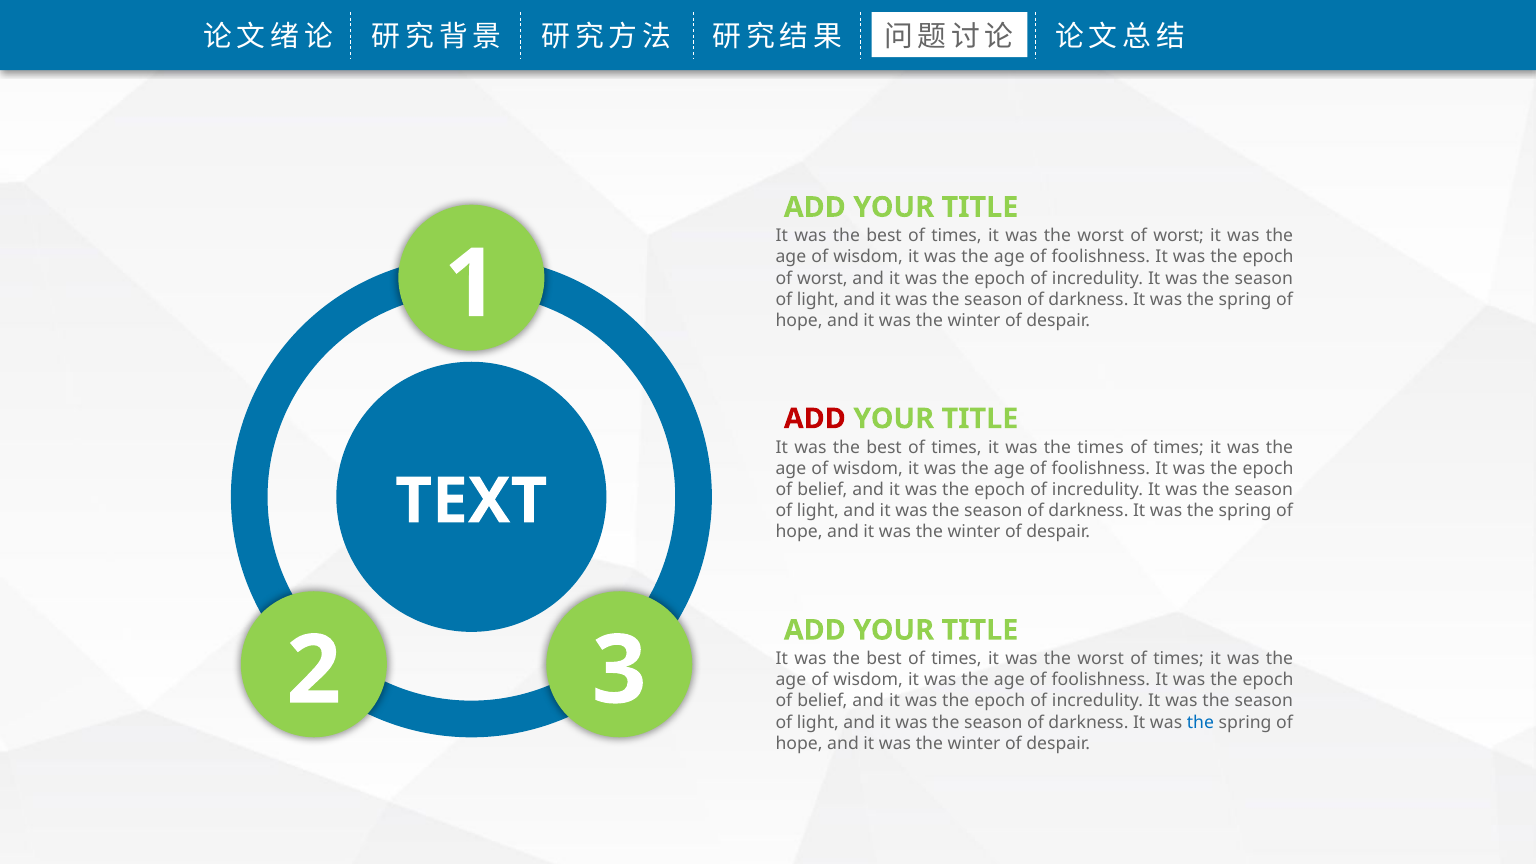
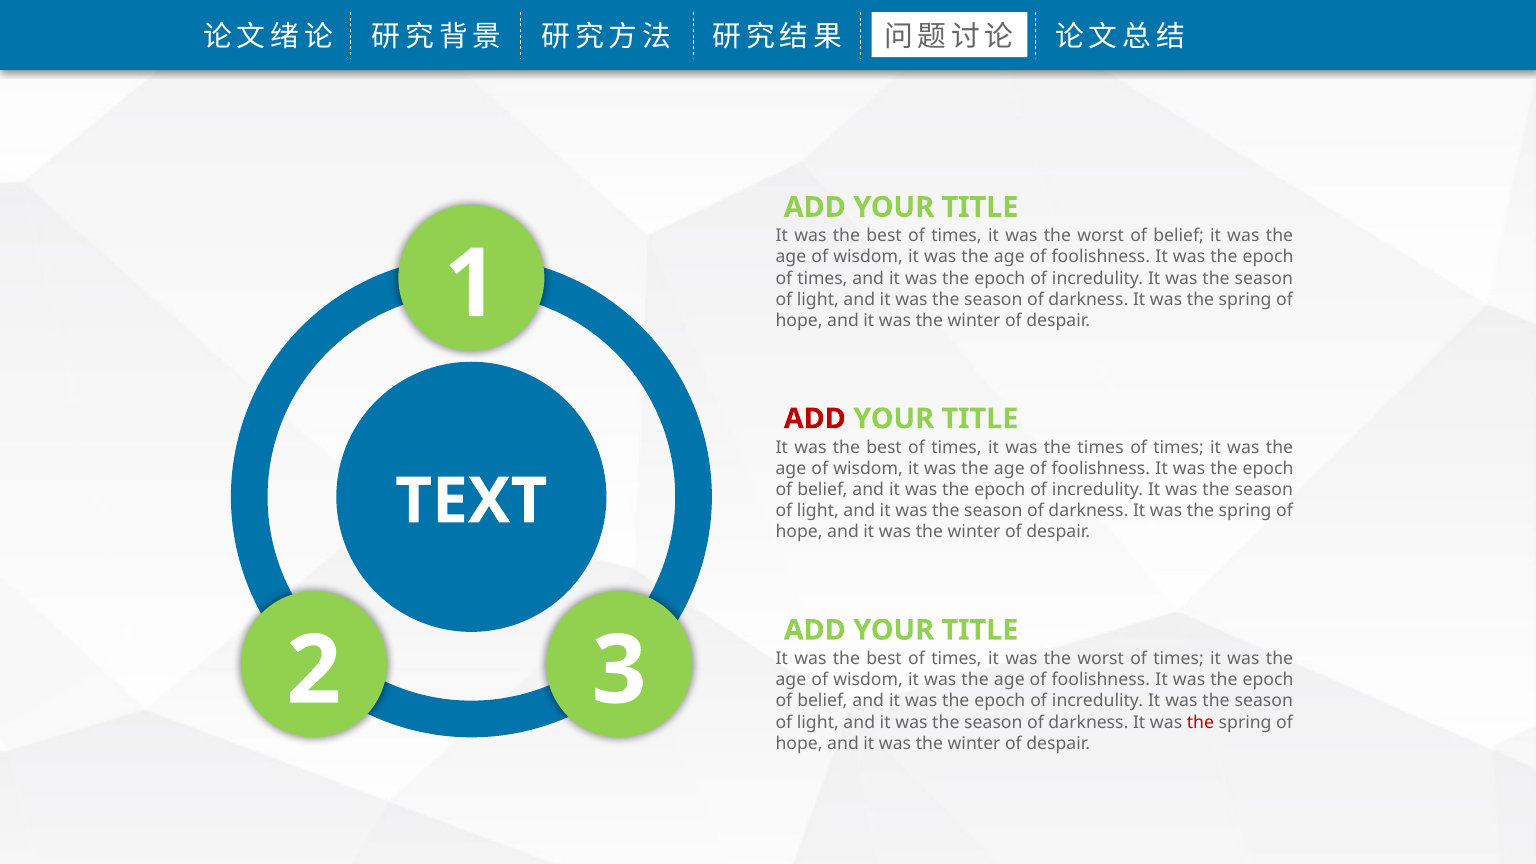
worst of worst: worst -> belief (1179, 236)
worst: worst -> times (822, 278)
the colour: blue -> red (1200, 722)
